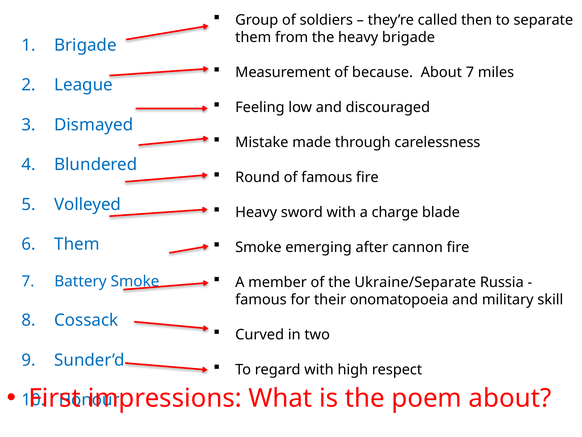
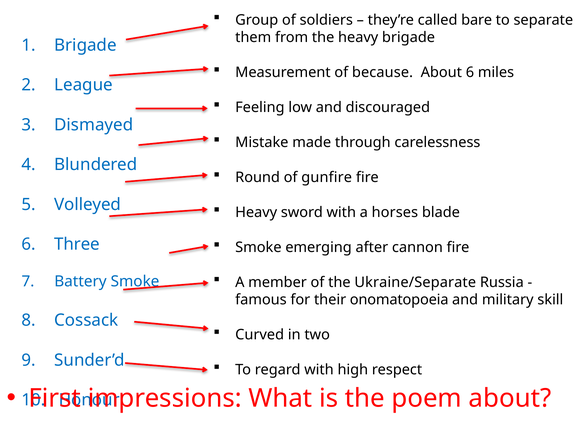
then: then -> bare (477, 20)
About 7: 7 -> 6 (470, 72)
of famous: famous -> gunfire (327, 177)
charge: charge -> horses (395, 212)
Them: Them -> Three (77, 244)
